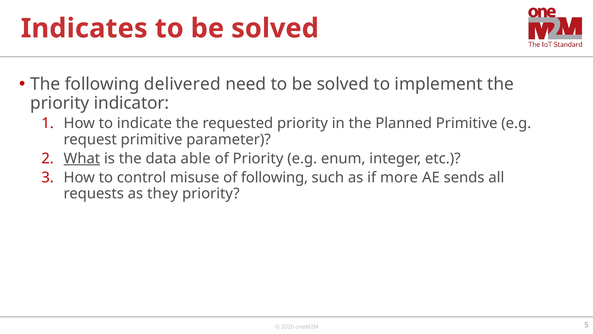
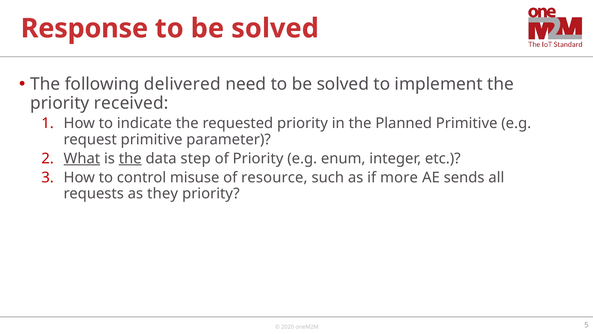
Indicates: Indicates -> Response (84, 28)
indicator: indicator -> received (131, 103)
the underline: none -> present (130, 158)
able: able -> step (196, 158)
of following: following -> resource (274, 177)
